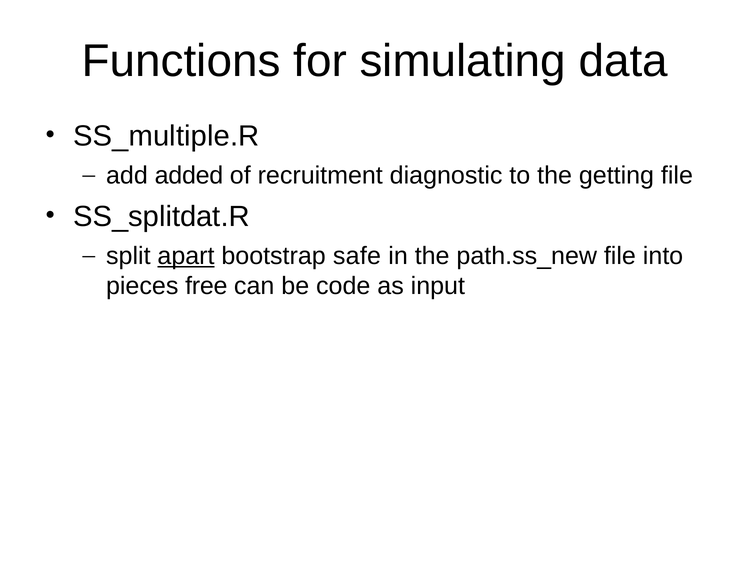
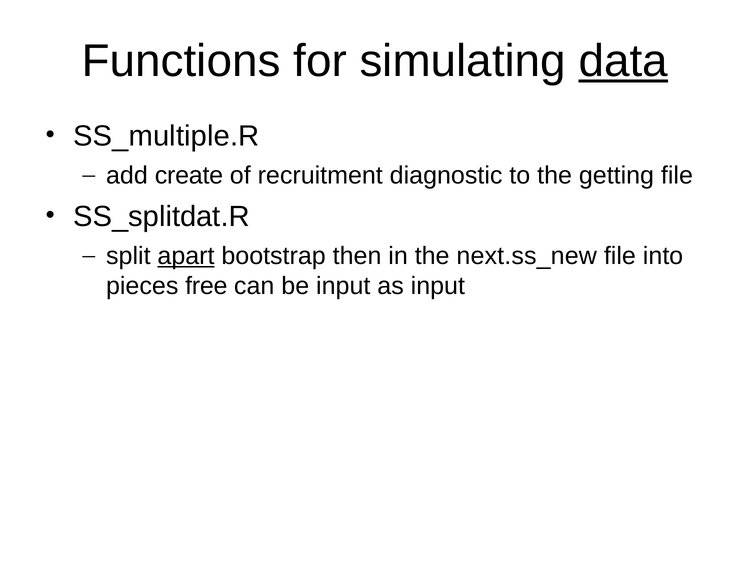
data underline: none -> present (623, 61)
added: added -> create (189, 176)
safe: safe -> then (357, 256)
path.ss_new: path.ss_new -> next.ss_new (527, 256)
be code: code -> input (343, 286)
